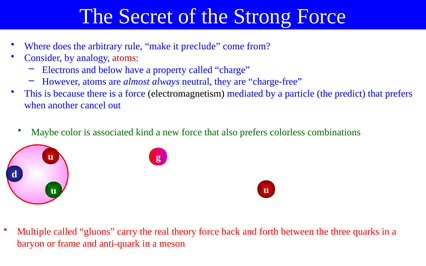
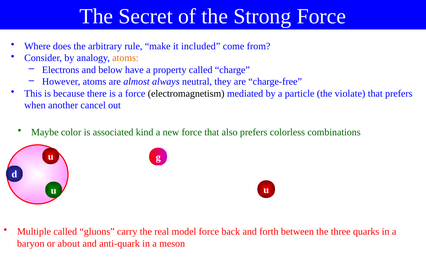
preclude: preclude -> included (201, 46)
atoms colour: red -> orange (125, 58)
predict: predict -> violate (350, 94)
theory: theory -> model (184, 232)
frame: frame -> about (69, 244)
